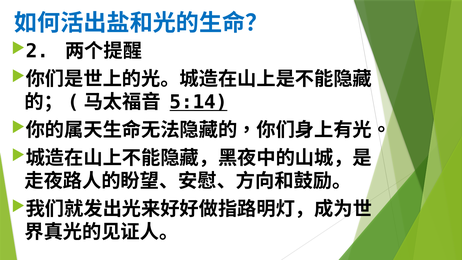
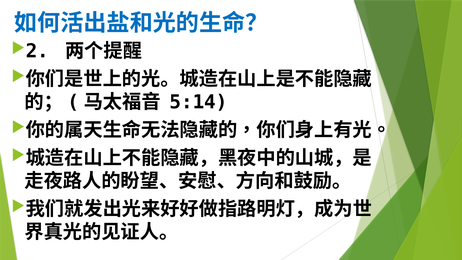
5:14 underline: present -> none (198, 102)
